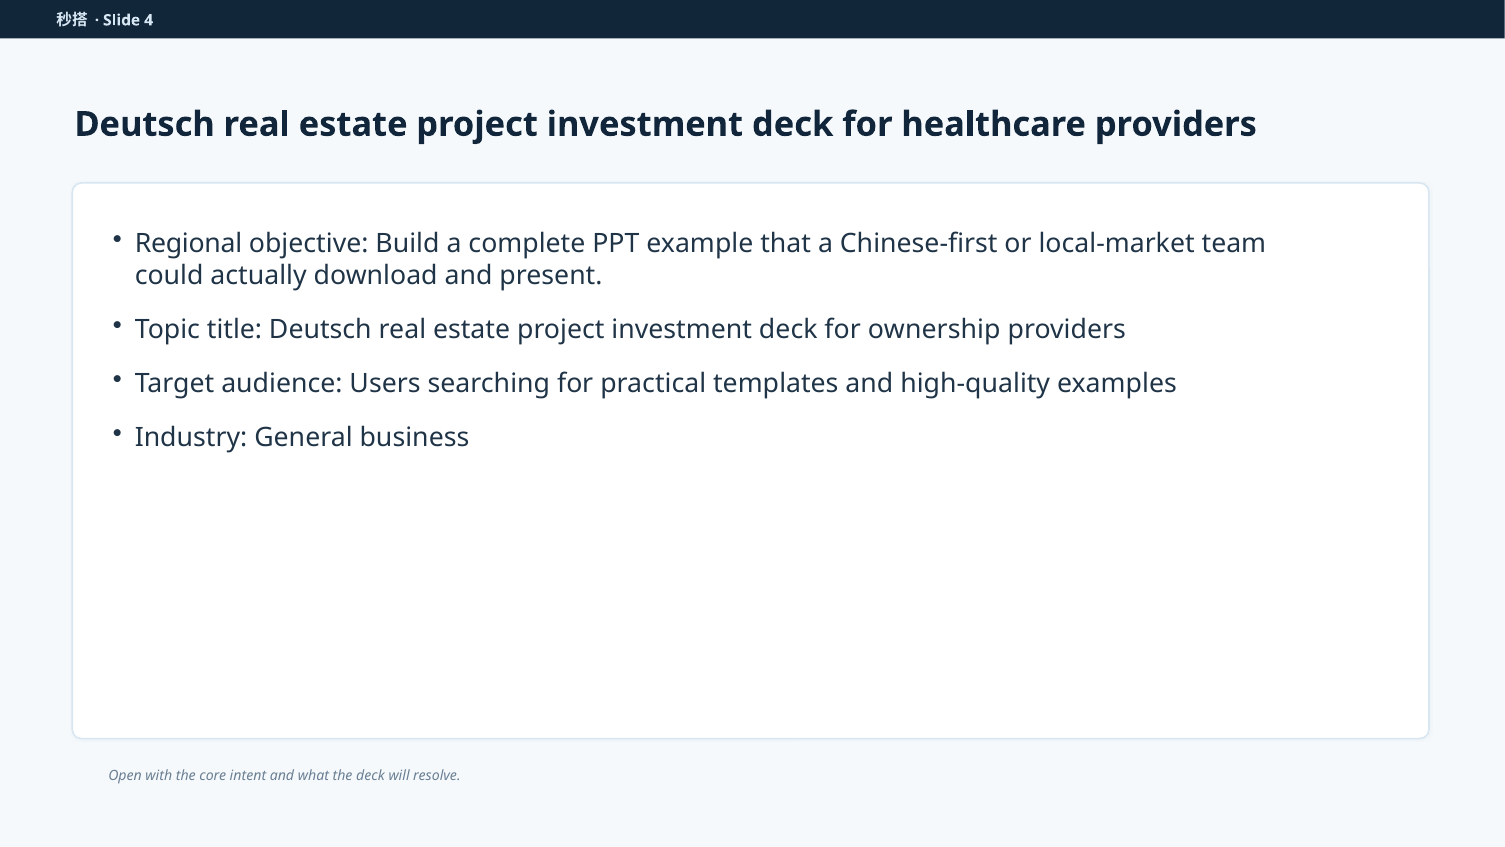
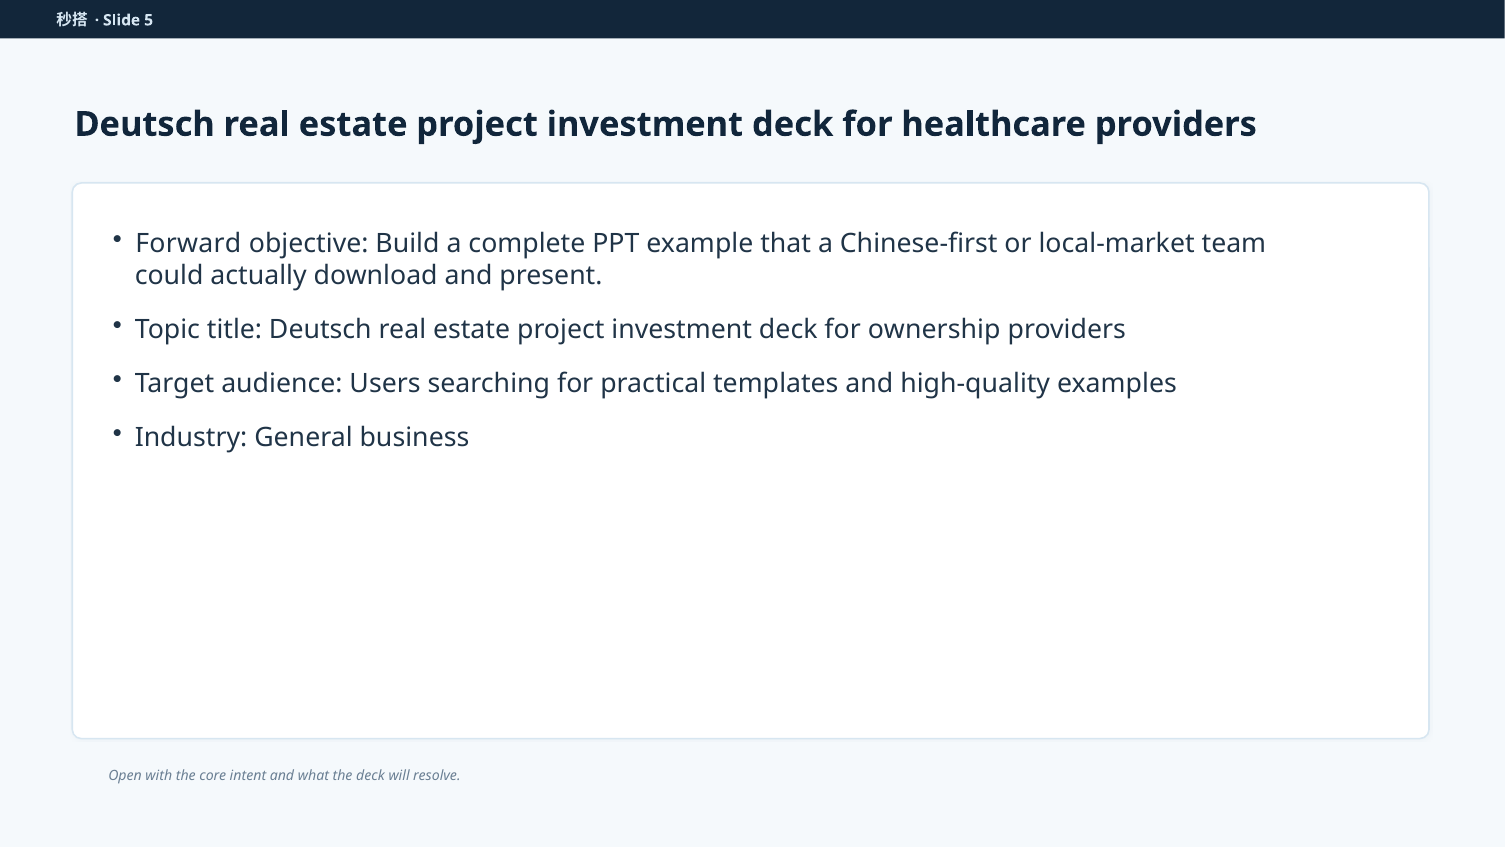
4: 4 -> 5 (149, 20)
Regional: Regional -> Forward (188, 244)
